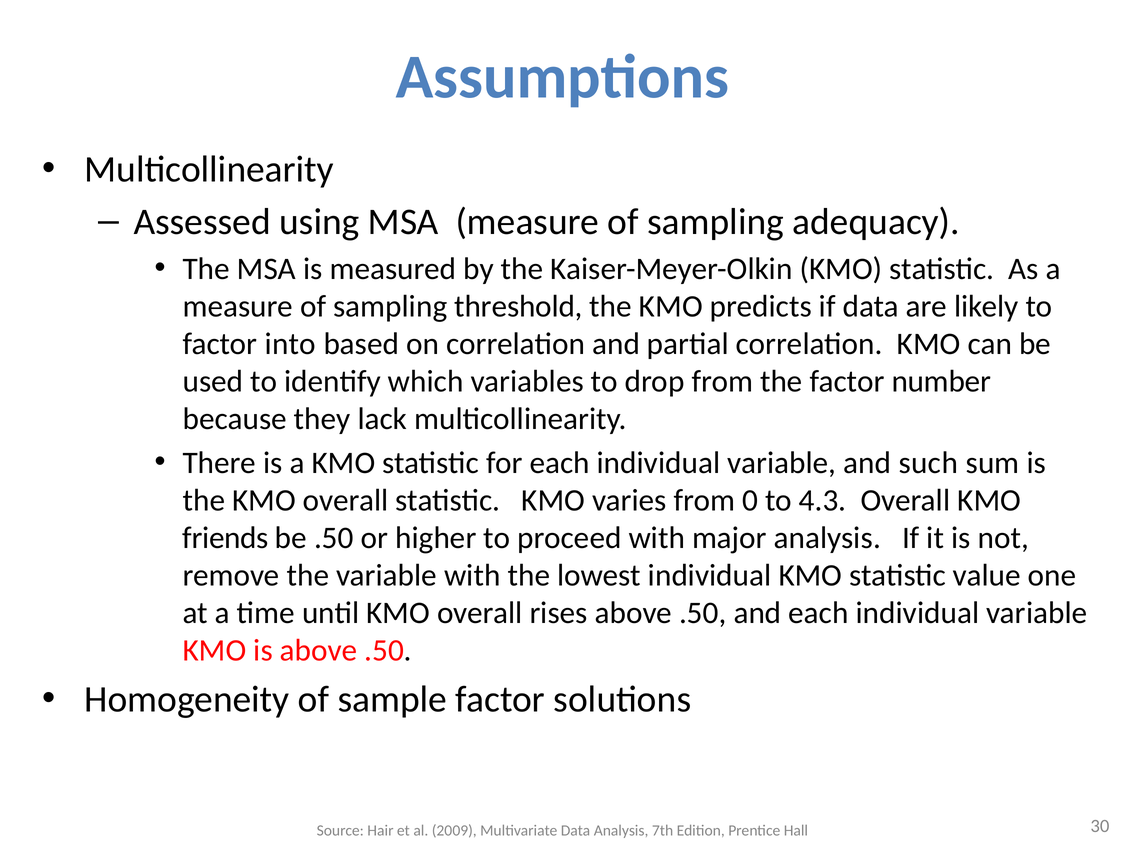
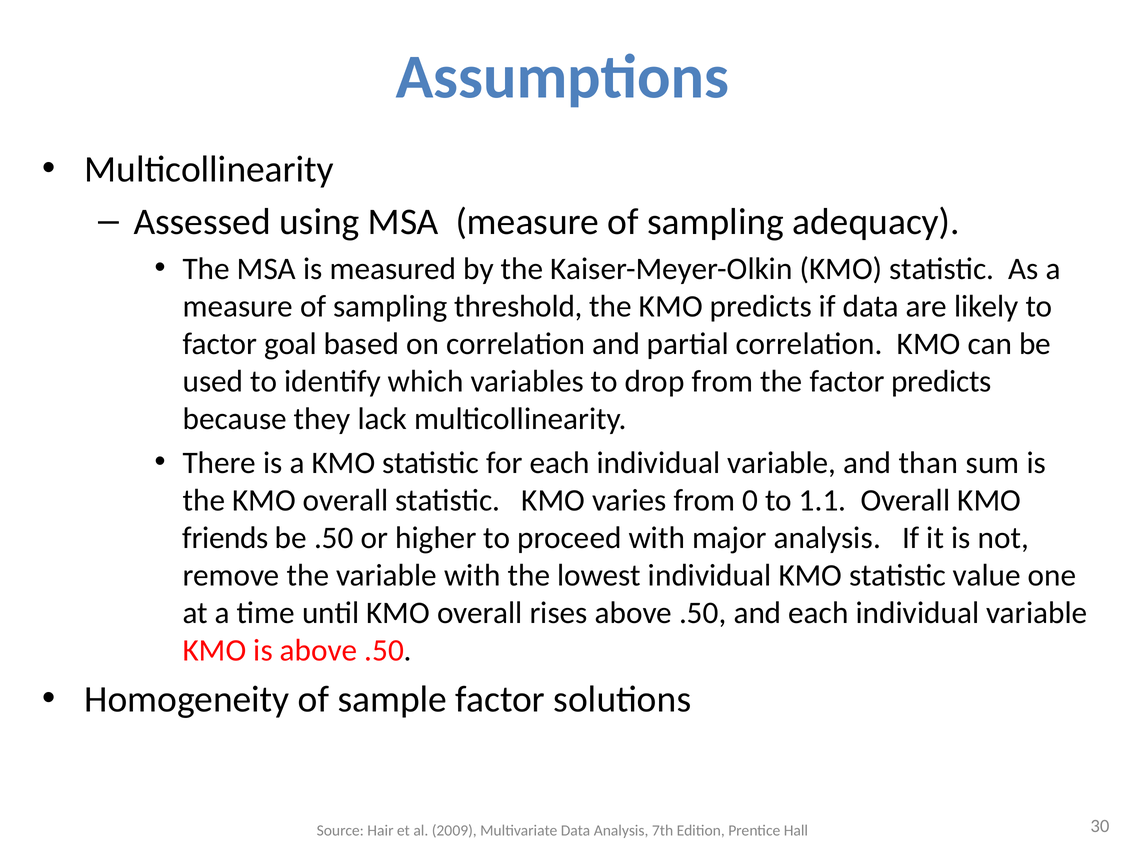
into: into -> goal (291, 344)
factor number: number -> predicts (941, 381)
such: such -> than (928, 463)
4.3: 4.3 -> 1.1 (823, 500)
